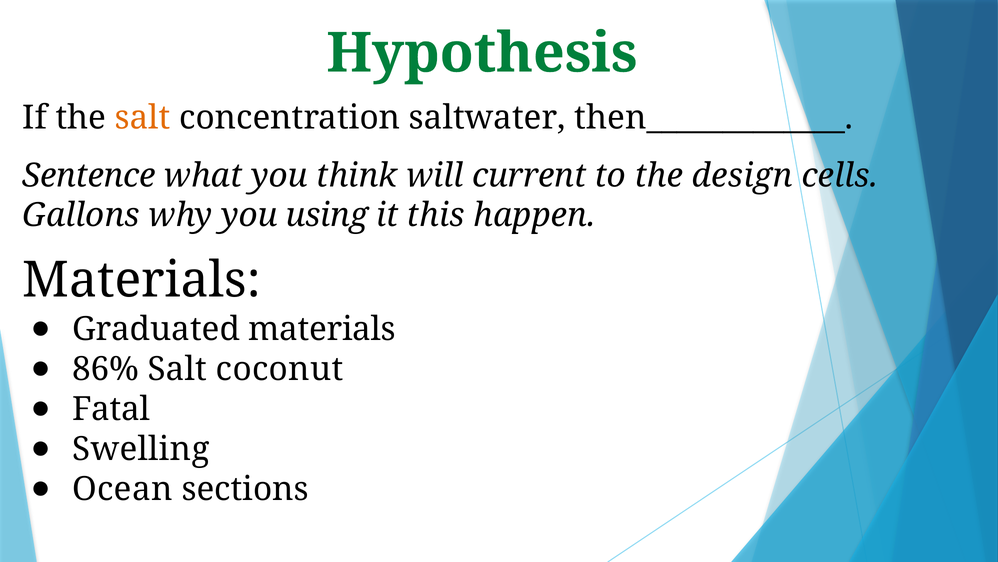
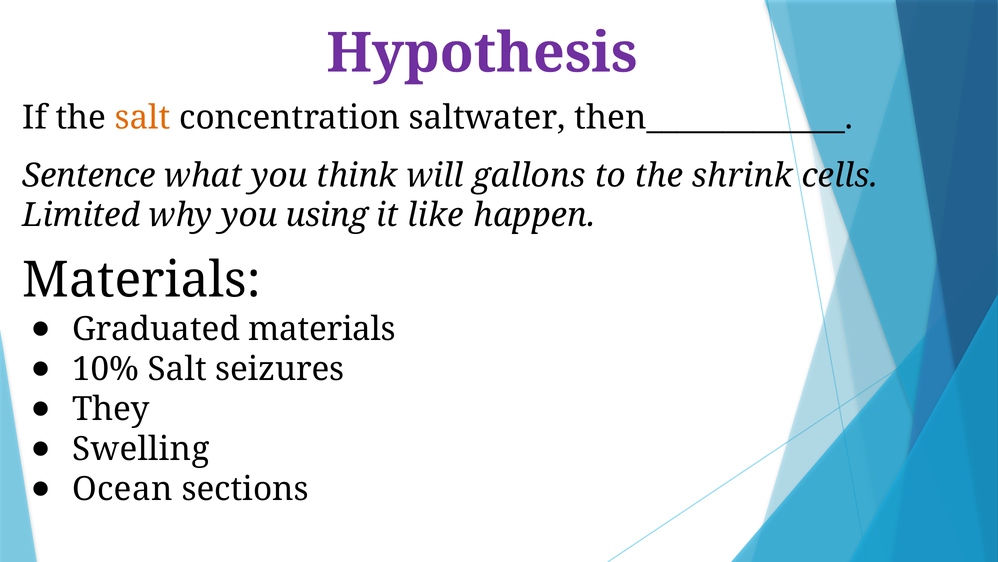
Hypothesis colour: green -> purple (482, 53)
current: current -> gallons (529, 175)
design: design -> shrink (742, 175)
Gallons: Gallons -> Limited (81, 215)
this: this -> like (436, 215)
86%: 86% -> 10% (106, 369)
coconut: coconut -> seizures (280, 369)
Fatal: Fatal -> They (111, 409)
